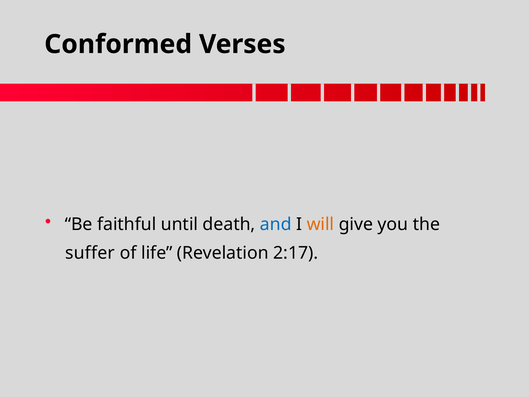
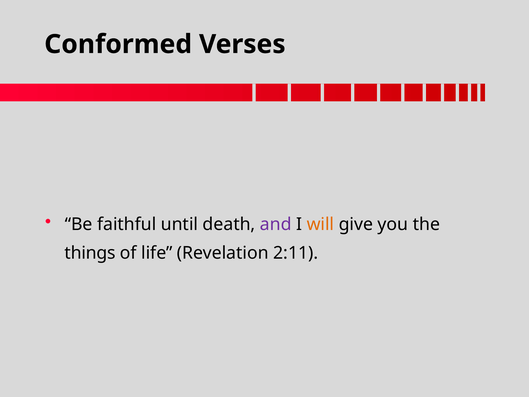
and colour: blue -> purple (276, 224)
suffer: suffer -> things (90, 253)
2:17: 2:17 -> 2:11 (296, 253)
